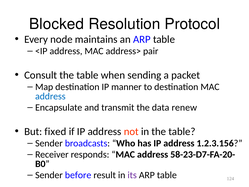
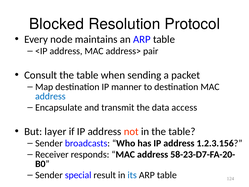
renew: renew -> access (184, 107)
fixed: fixed -> layer (55, 131)
before: before -> special (78, 175)
its colour: purple -> blue (132, 175)
